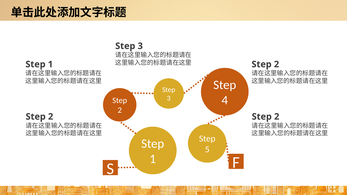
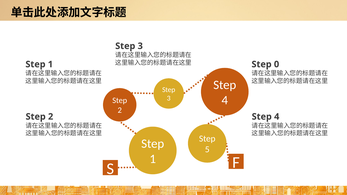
2: 2 -> 0 (277, 64)
2: 2 -> 4 (277, 117)
